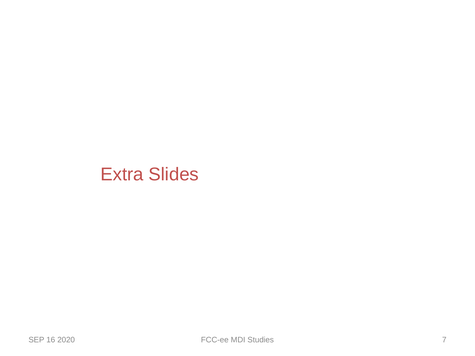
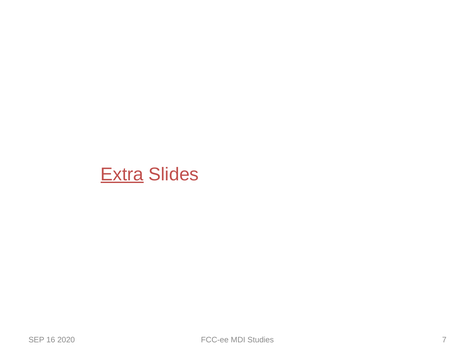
Extra underline: none -> present (122, 175)
